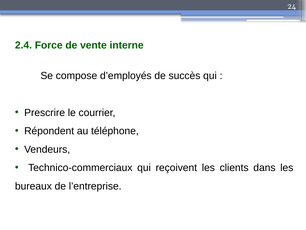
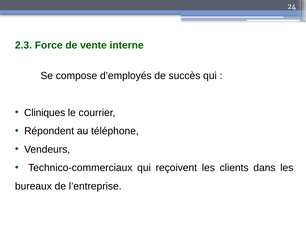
2.4: 2.4 -> 2.3 (23, 45)
Prescrire: Prescrire -> Cliniques (45, 112)
